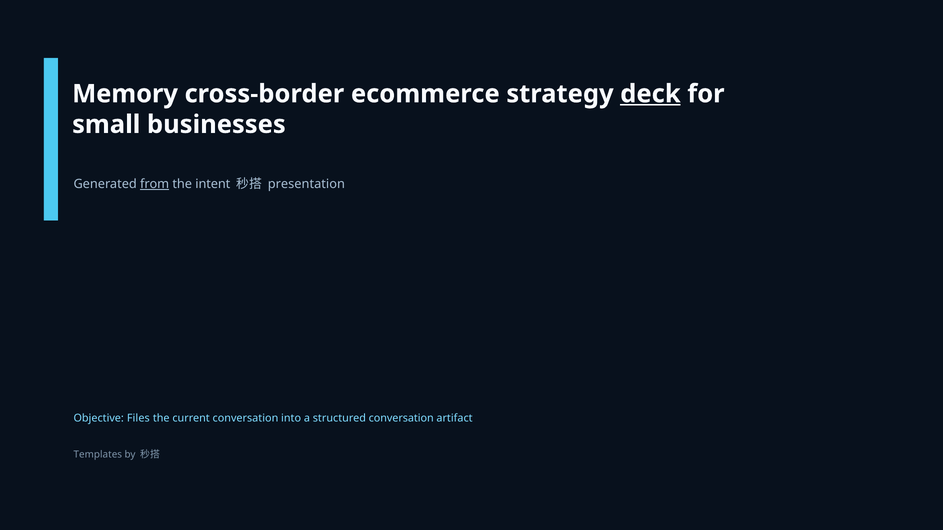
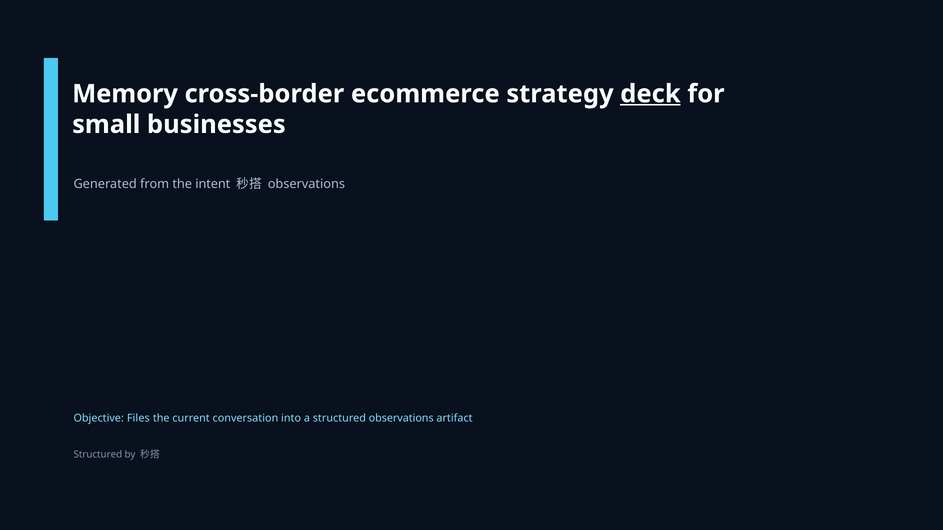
from underline: present -> none (155, 184)
presentation: presentation -> observations (306, 184)
structured conversation: conversation -> observations (401, 419)
Templates: Templates -> Structured (98, 455)
